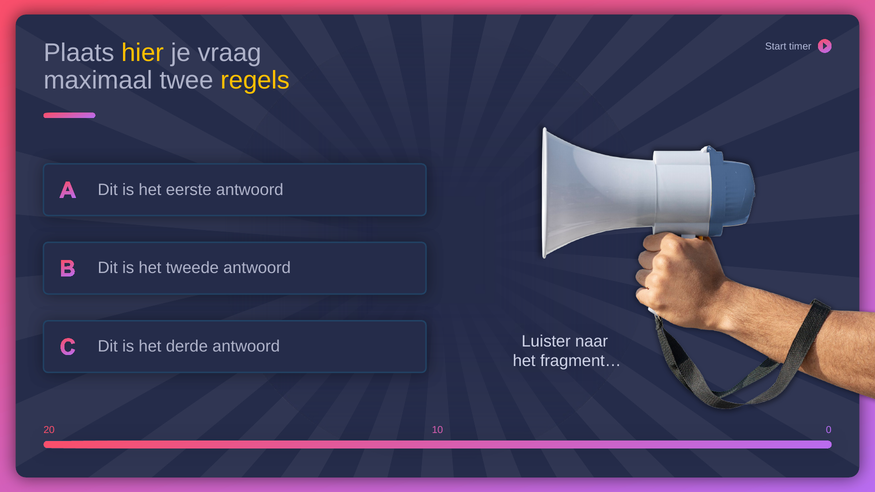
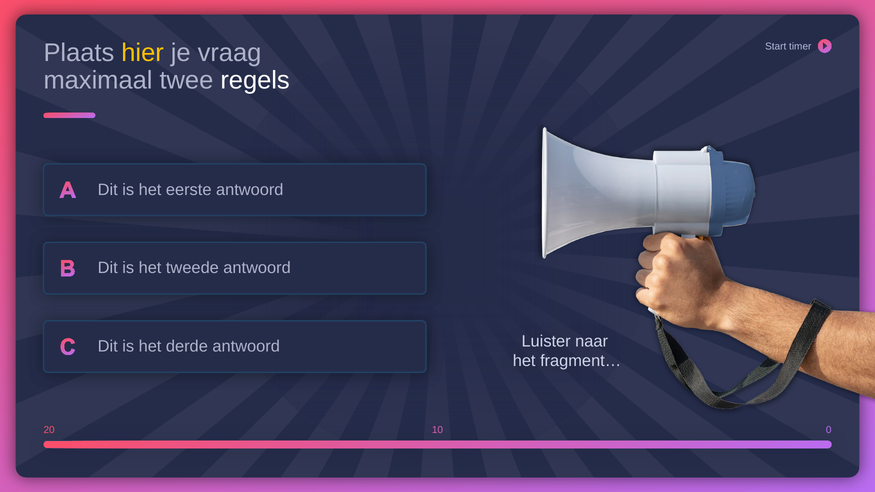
regels colour: yellow -> white (255, 81)
